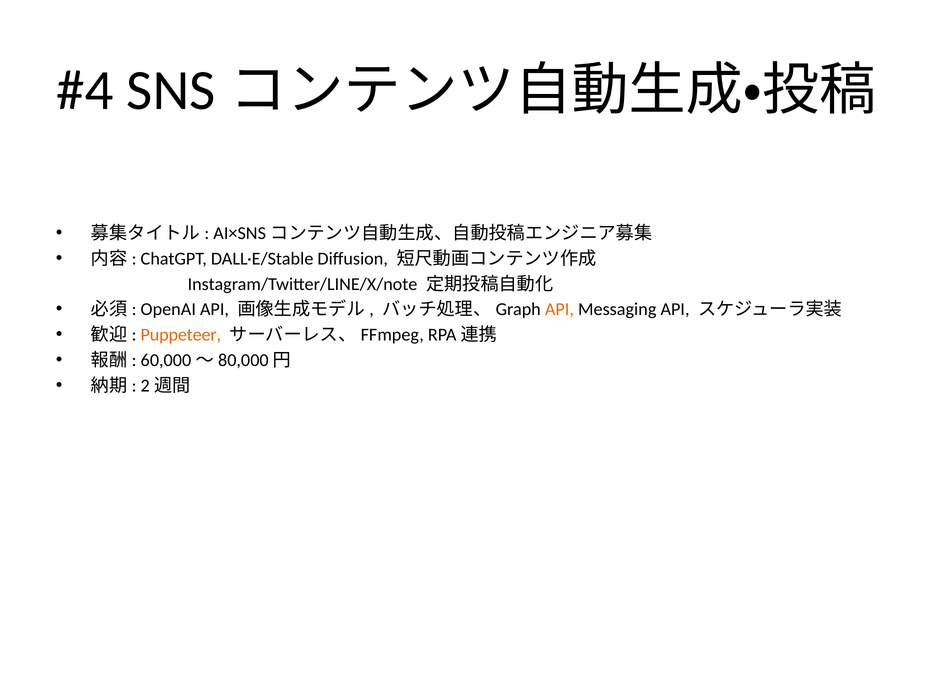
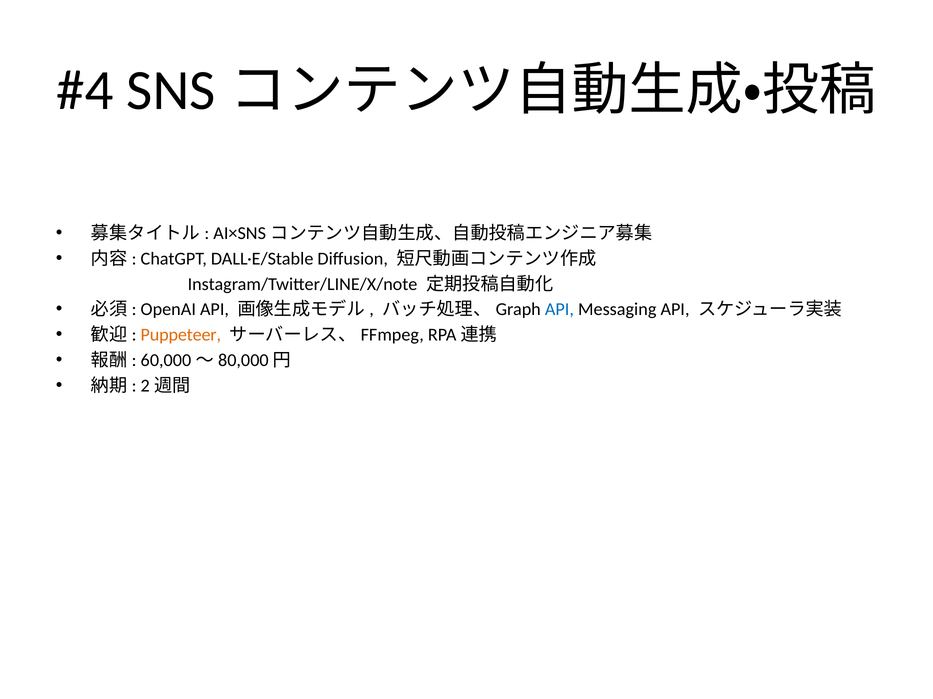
API colour: orange -> blue (559, 310)
